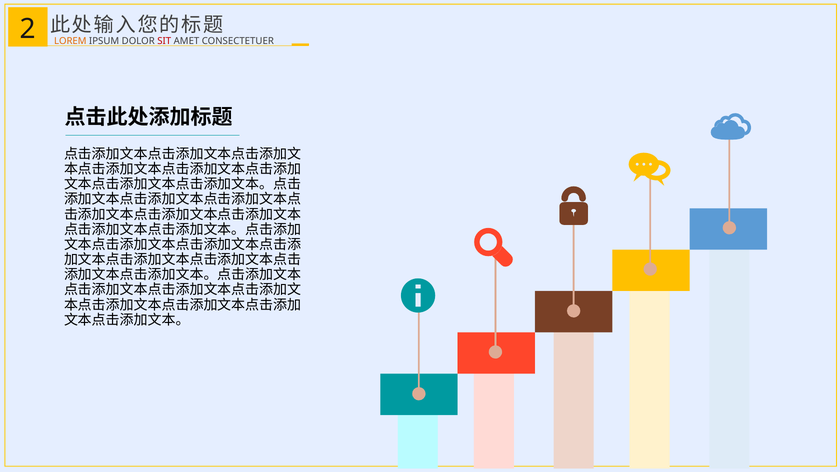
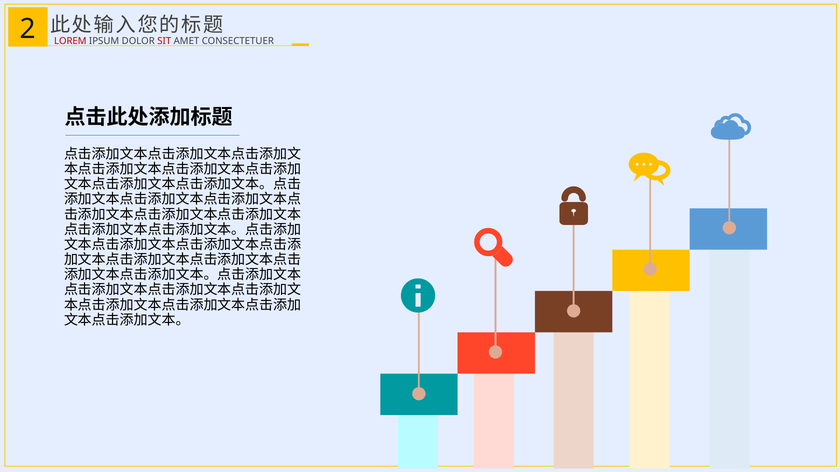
LOREM colour: orange -> red (70, 41)
